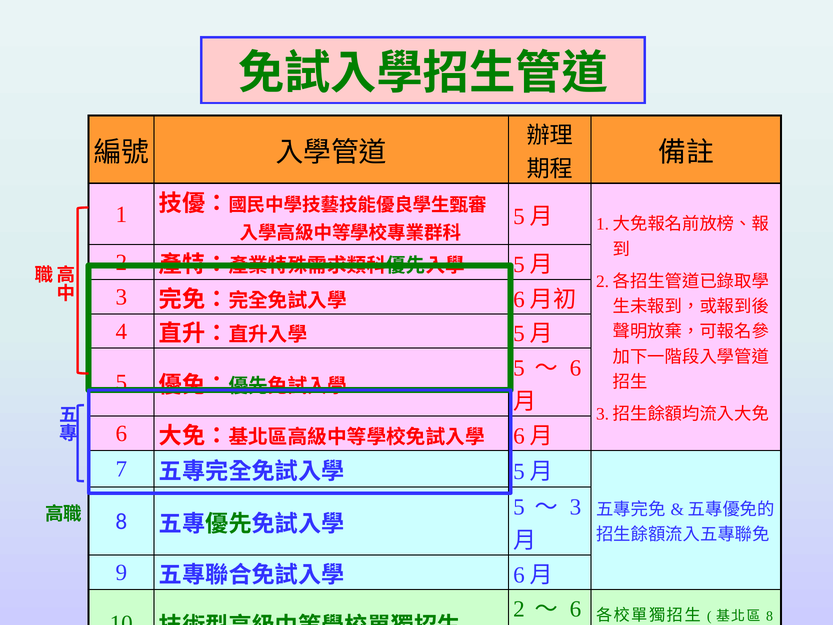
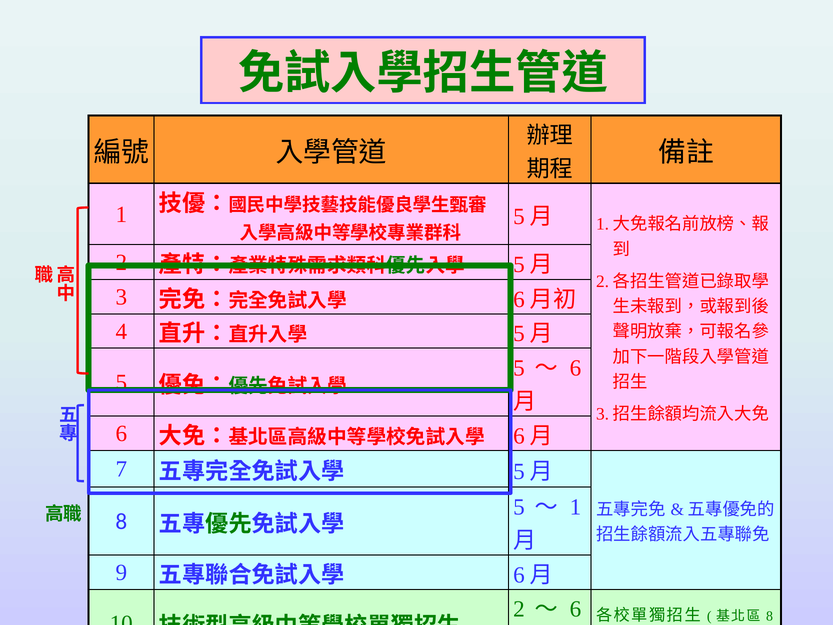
3: 3 -> 1 (576, 507)
